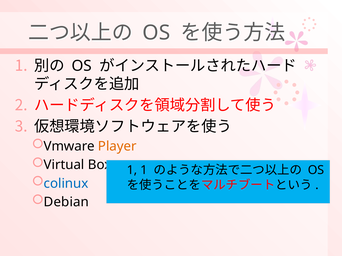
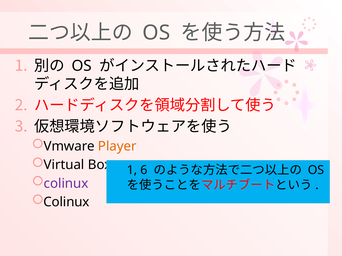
1 1: 1 -> 6 (144, 171)
colinux colour: blue -> purple (66, 184)
Debian: Debian -> Colinux (66, 202)
